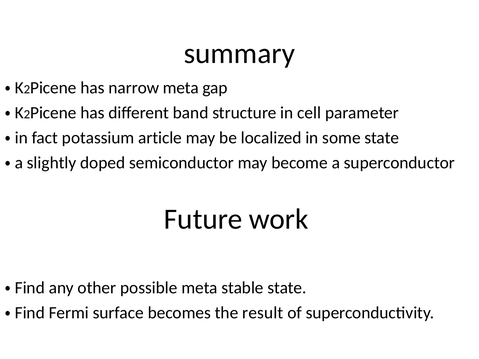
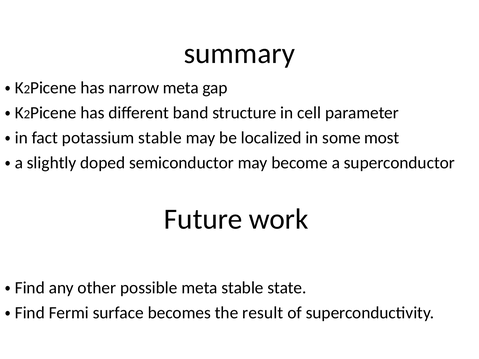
potassium article: article -> stable (160, 138)
some state: state -> most (382, 138)
